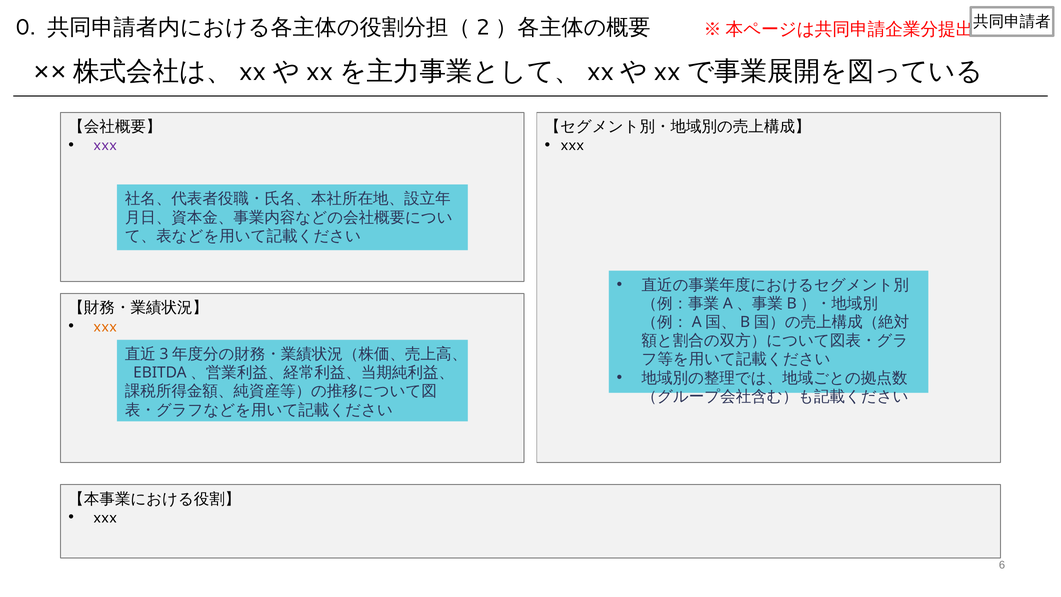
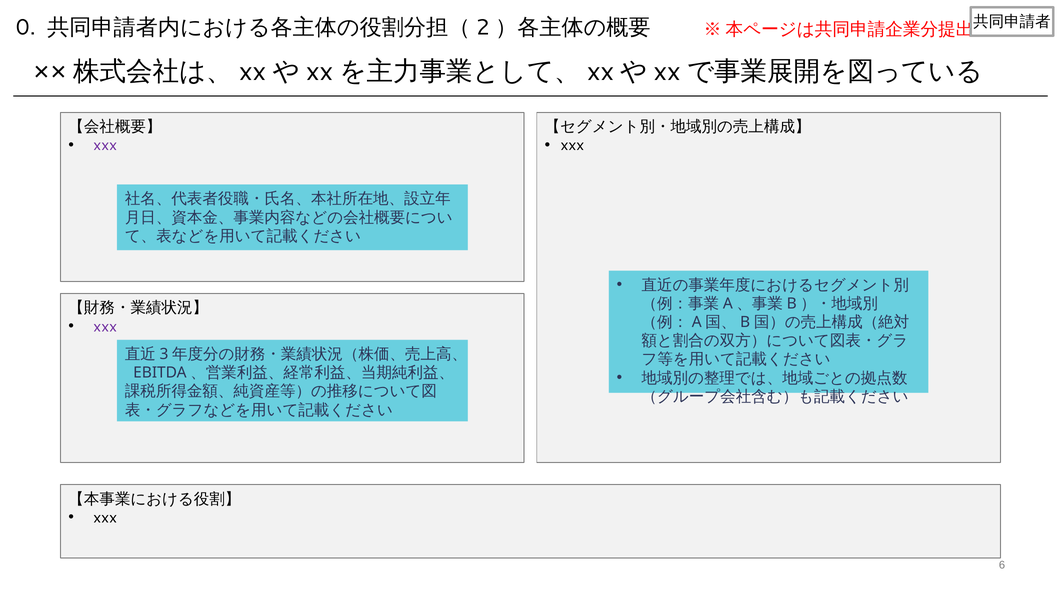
xxx colour: orange -> purple (105, 326)
